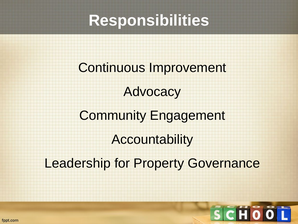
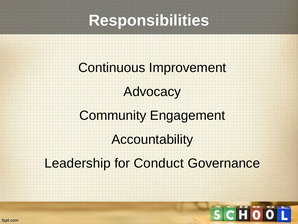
Property: Property -> Conduct (159, 163)
